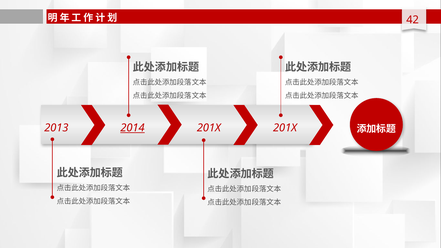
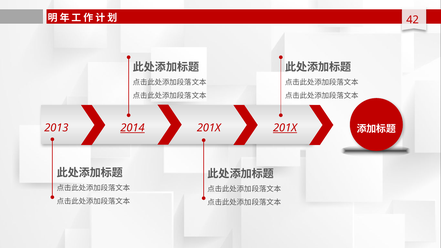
201X underline: none -> present (285, 128)
